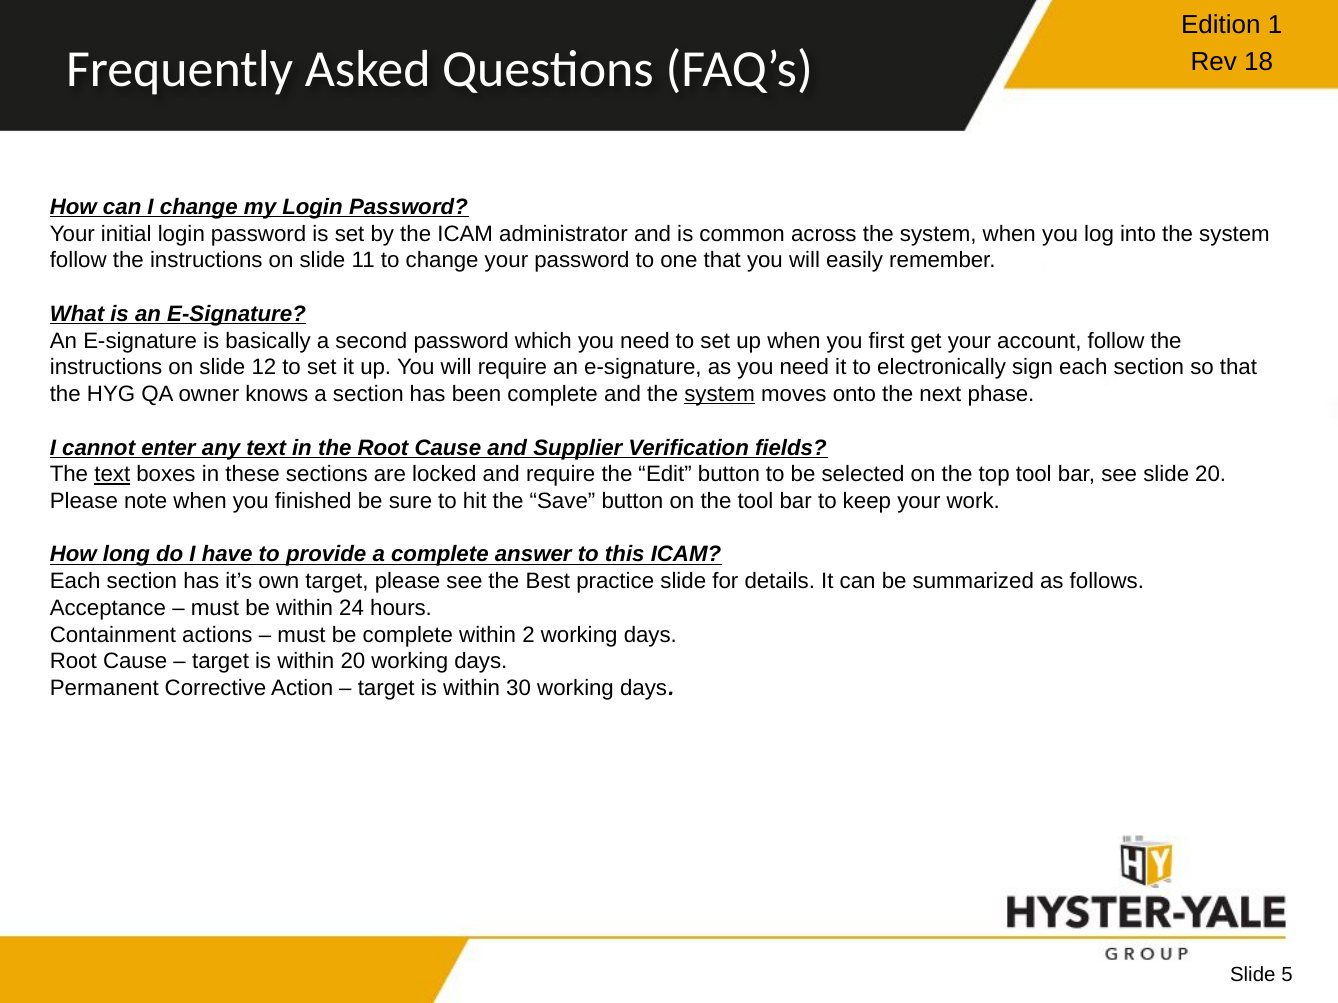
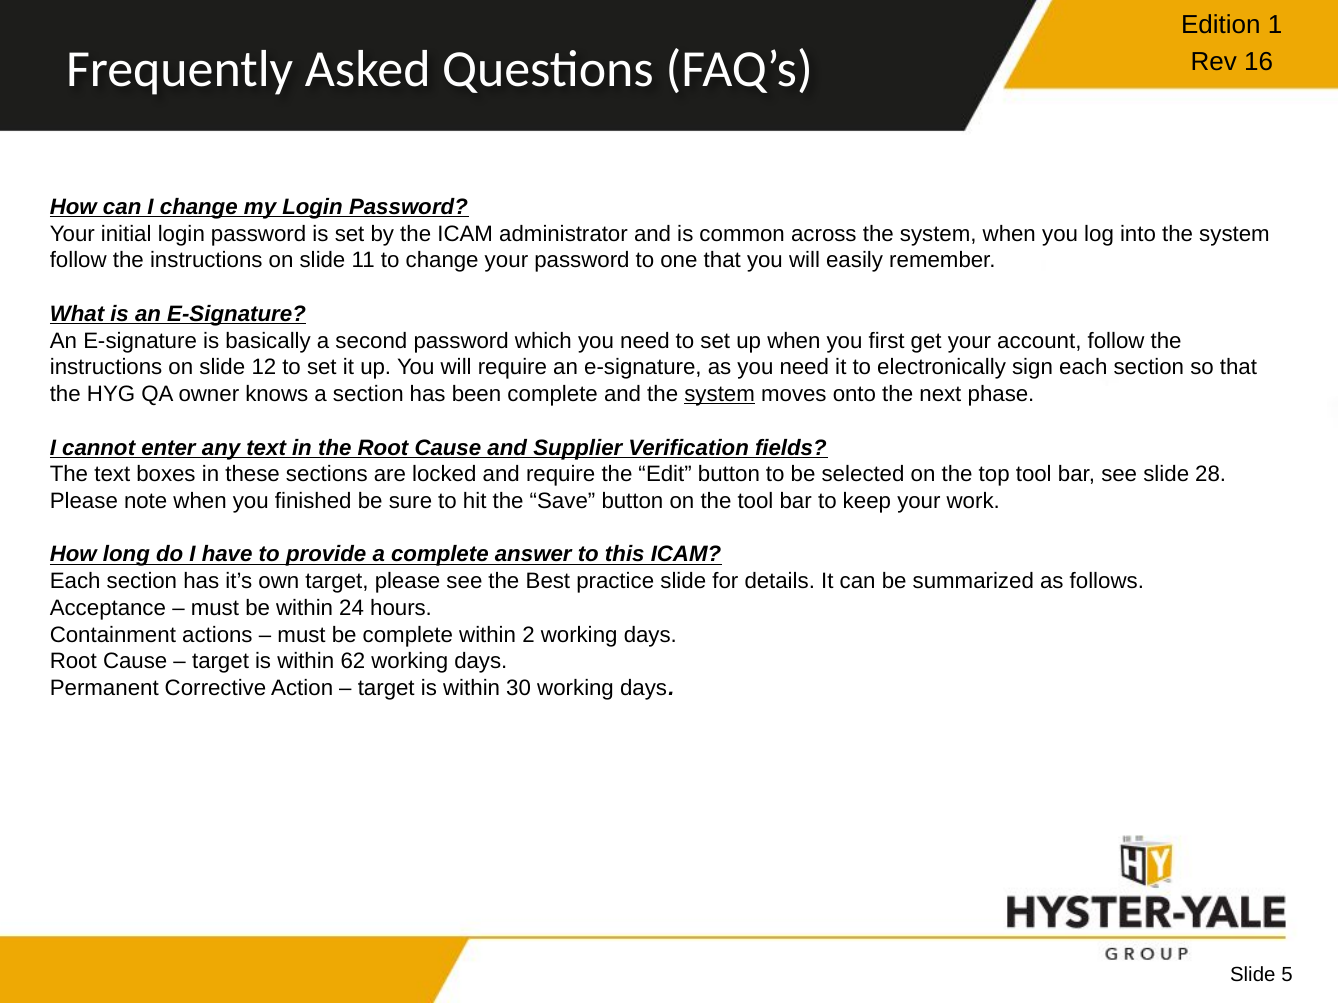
18: 18 -> 16 (1259, 62)
text underline: present -> none (112, 475)
slide 20: 20 -> 28 (1211, 475)
within 20: 20 -> 62 (353, 662)
